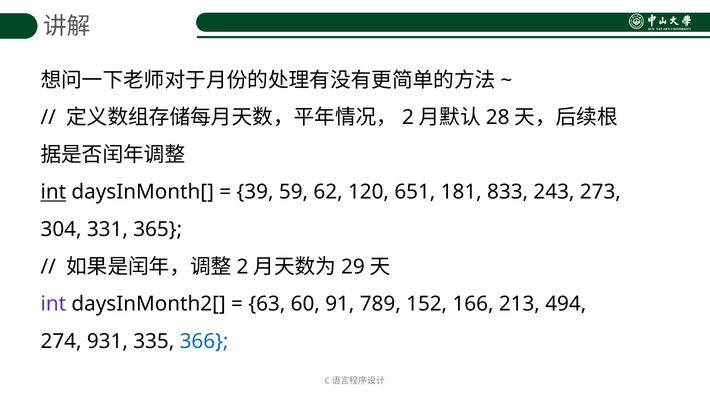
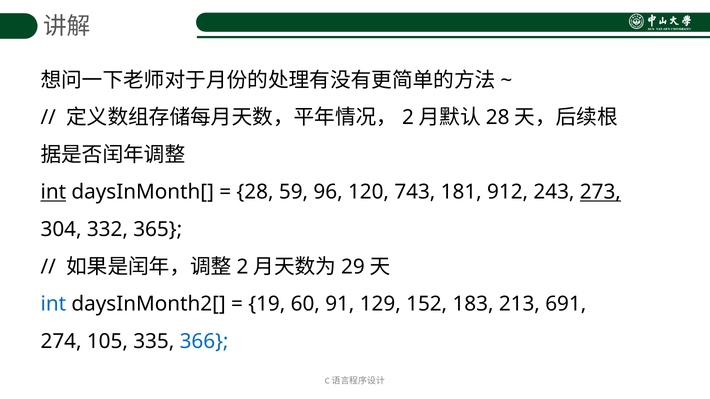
39: 39 -> 28 (255, 192)
62: 62 -> 96 (328, 192)
651: 651 -> 743 (415, 192)
833: 833 -> 912 (508, 192)
273 underline: none -> present (600, 192)
331: 331 -> 332 (107, 230)
int colour: purple -> blue (53, 304)
63: 63 -> 19 (267, 304)
789: 789 -> 129 (380, 304)
166: 166 -> 183 (473, 304)
494: 494 -> 691 (566, 304)
931: 931 -> 105 (107, 342)
